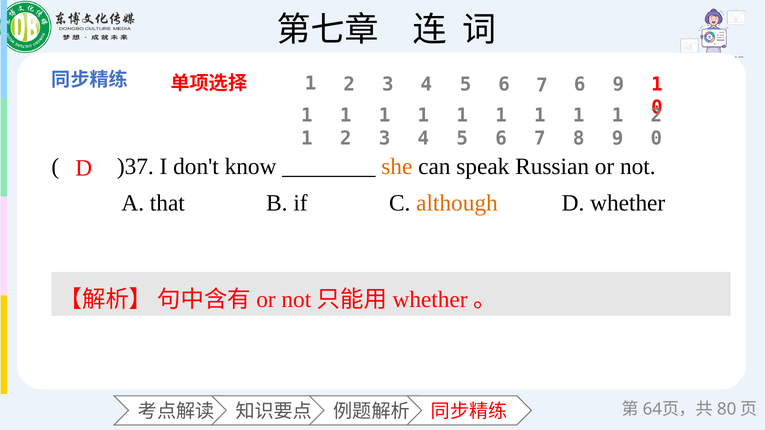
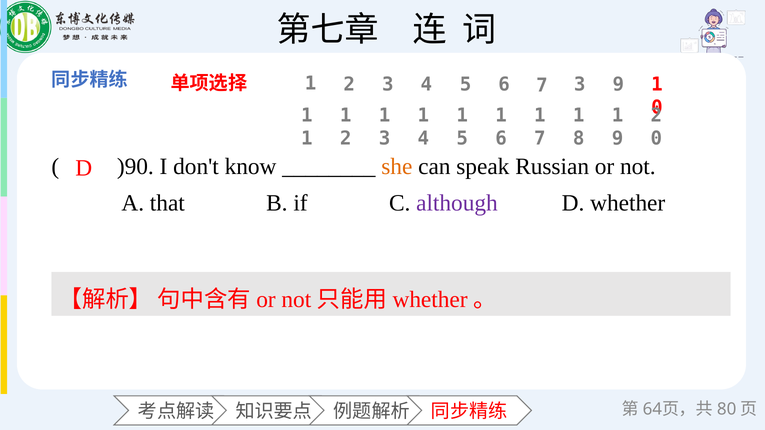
7 6: 6 -> 3 (580, 84)
)37: )37 -> )90 (135, 167)
although colour: orange -> purple (457, 203)
